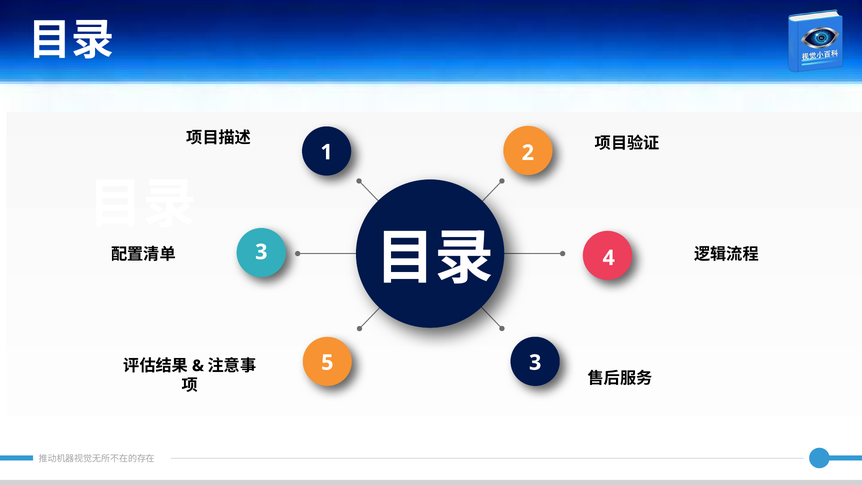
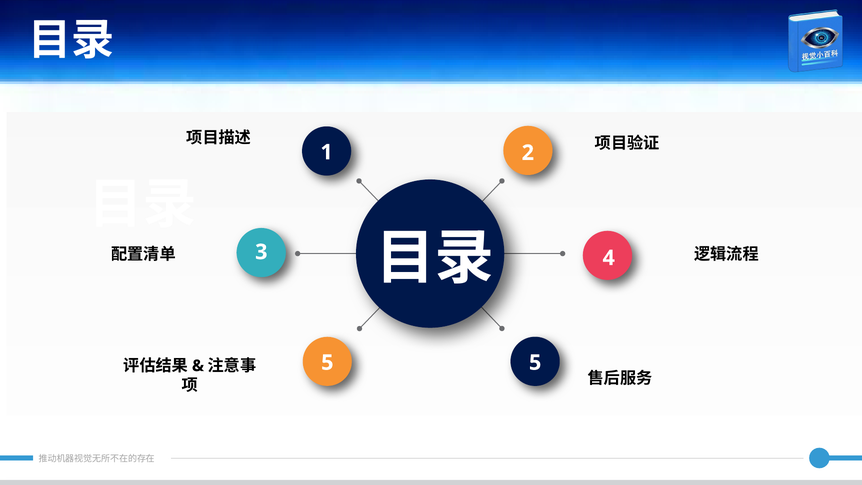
5 3: 3 -> 5 (535, 363)
